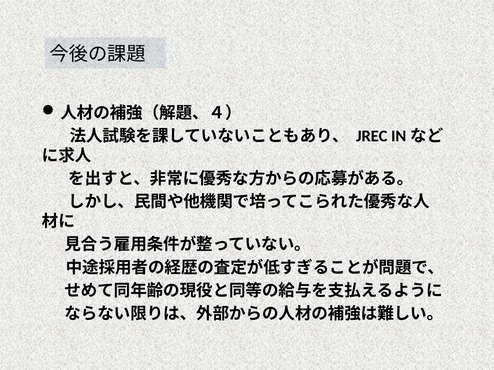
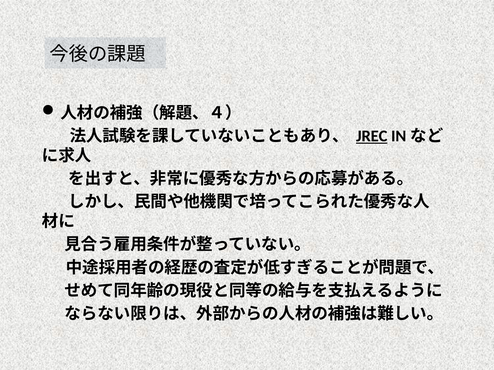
JREC underline: none -> present (372, 136)
